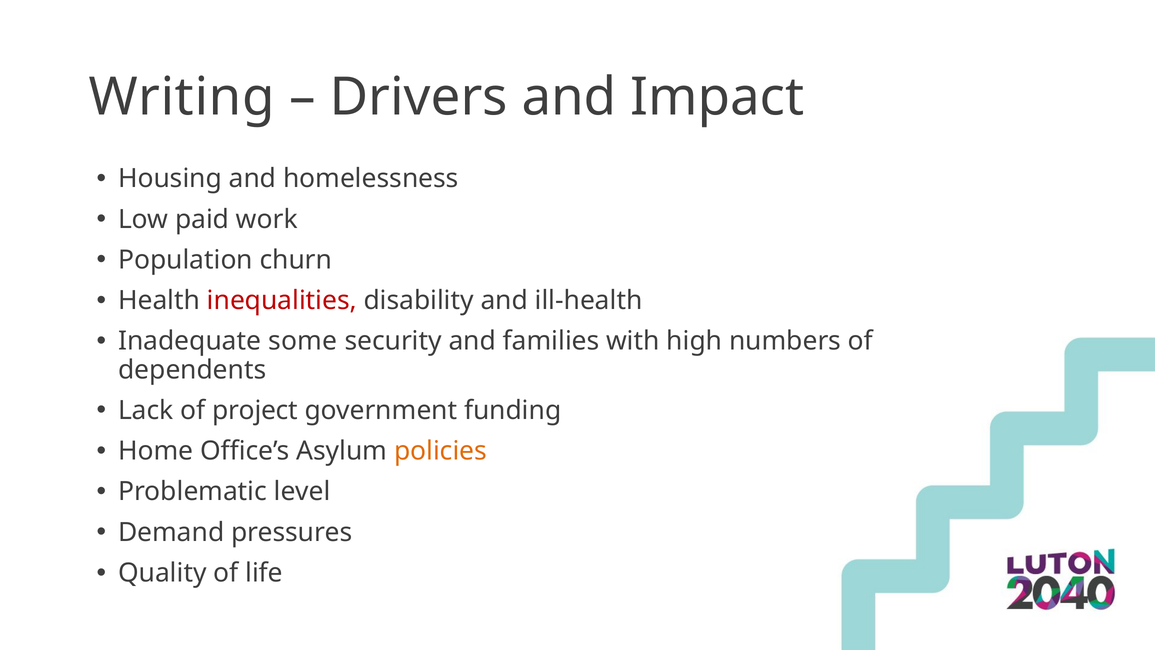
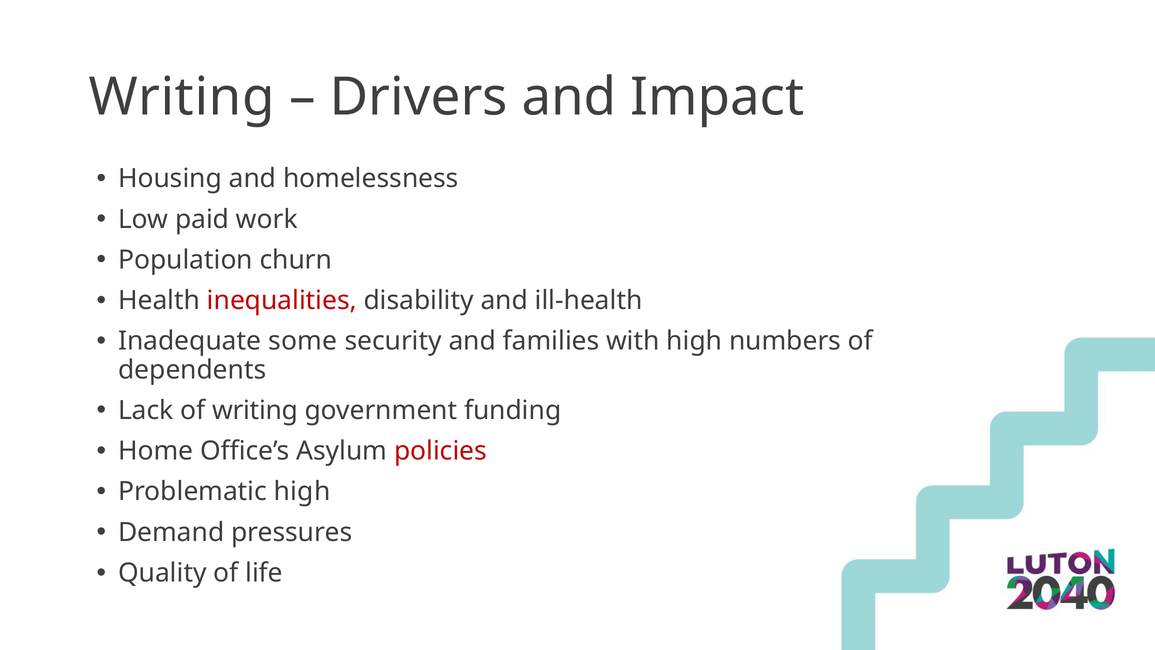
of project: project -> writing (255, 410)
policies colour: orange -> red (441, 451)
Problematic level: level -> high (302, 492)
